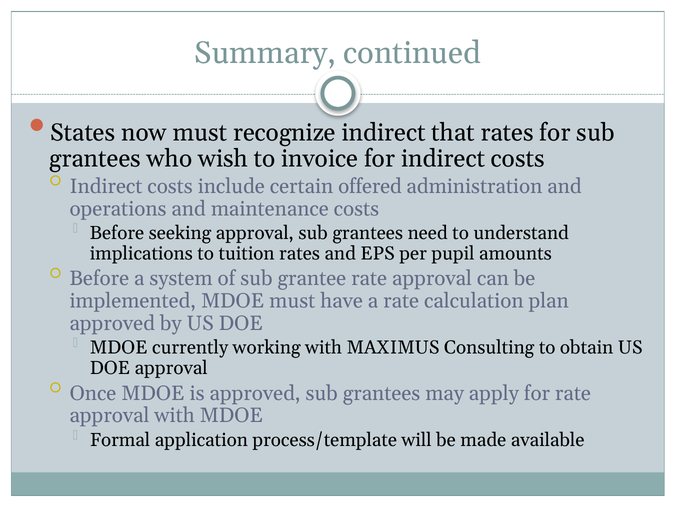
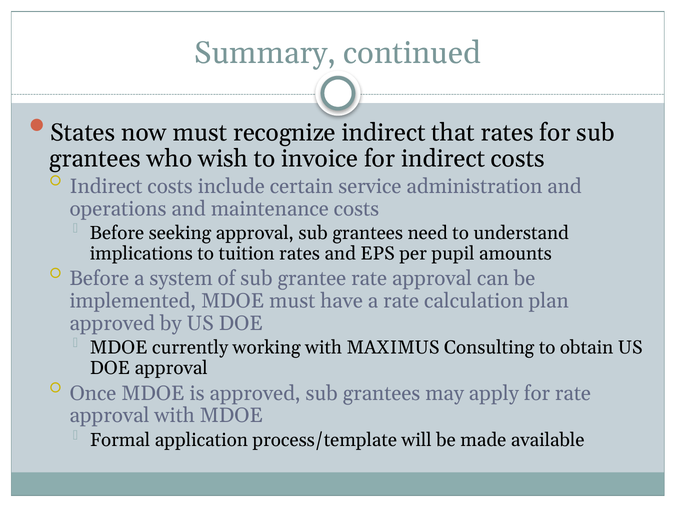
offered: offered -> service (370, 186)
